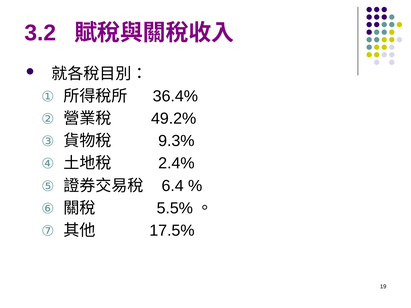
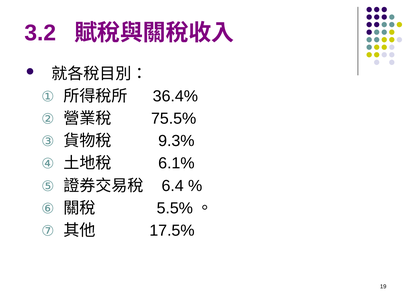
49.2%: 49.2% -> 75.5% (174, 119)
2.4%: 2.4% -> 6.1% (176, 163)
